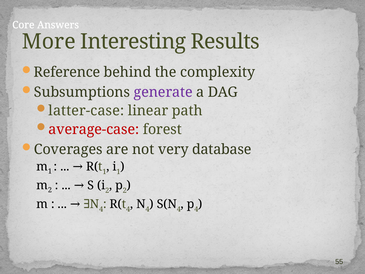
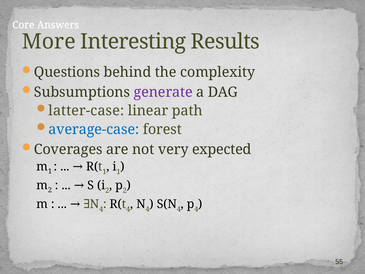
Reference: Reference -> Questions (67, 72)
average-case colour: red -> blue (94, 129)
database: database -> expected (222, 149)
